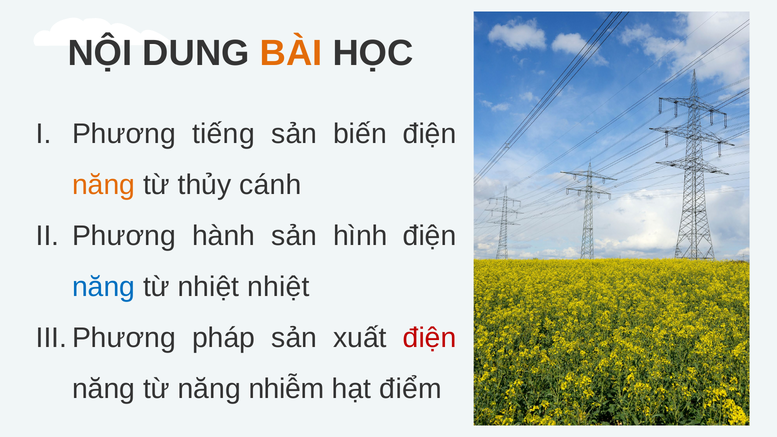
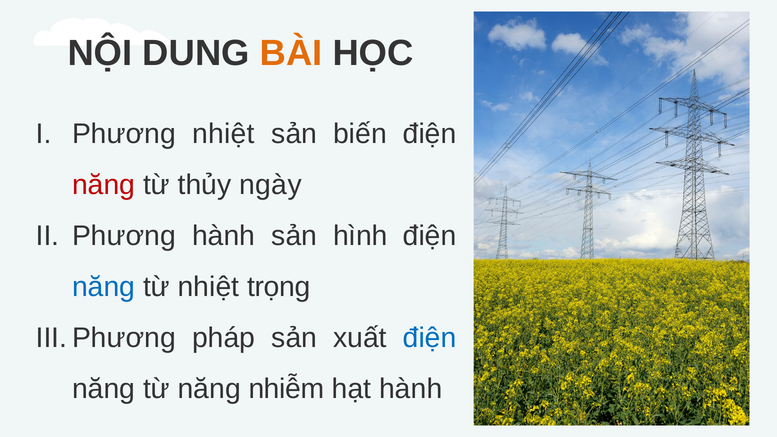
Phương tiếng: tiếng -> nhiệt (223, 134)
năng colour: orange -> red (104, 185)
cánh: cánh -> ngày (271, 185)
nhiệt nhiệt: nhiệt -> trọng (279, 287)
điện colour: red -> blue (430, 338)
hạt điểm: điểm -> hành (411, 389)
